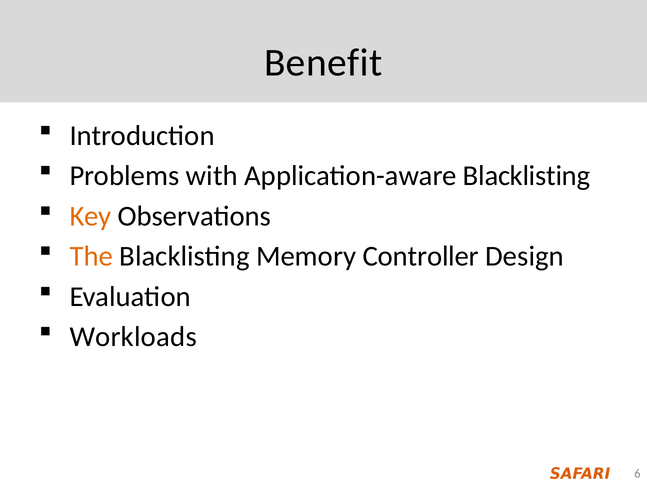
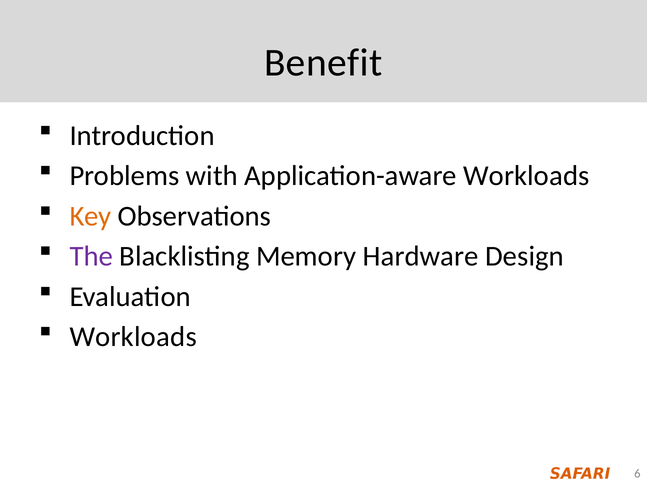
Application-aware Blacklisting: Blacklisting -> Workloads (526, 176)
The colour: orange -> purple (91, 257)
Controller: Controller -> Hardware (421, 257)
